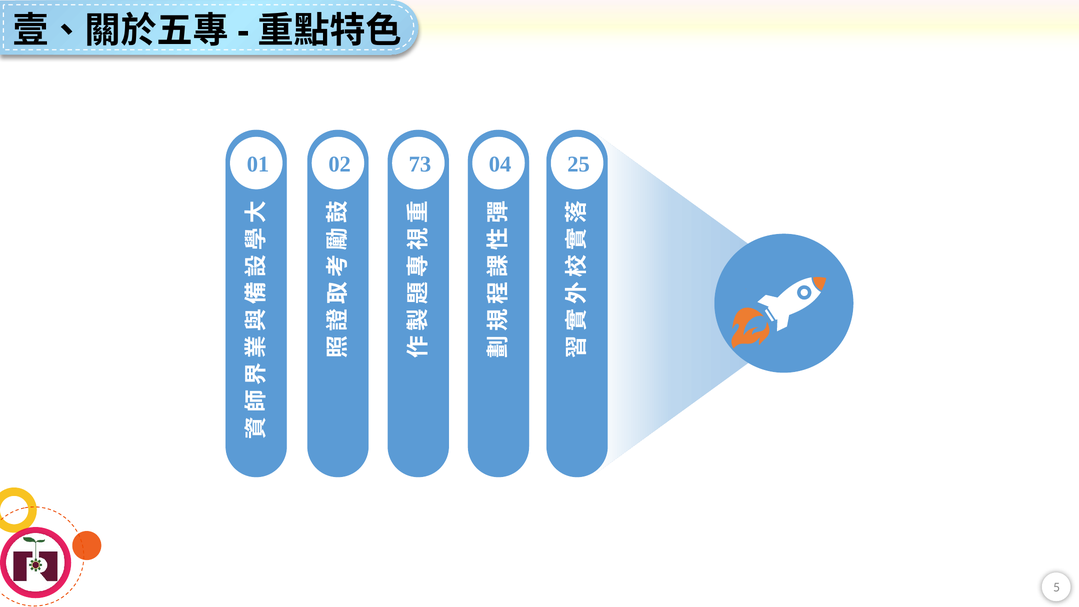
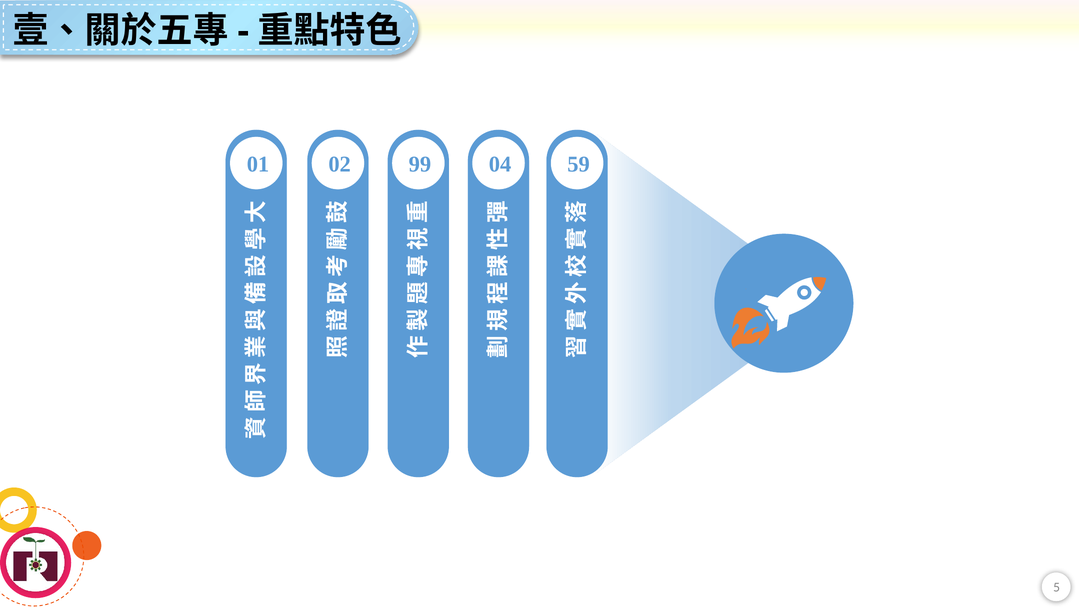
73: 73 -> 99 (420, 164)
25: 25 -> 59 (579, 164)
